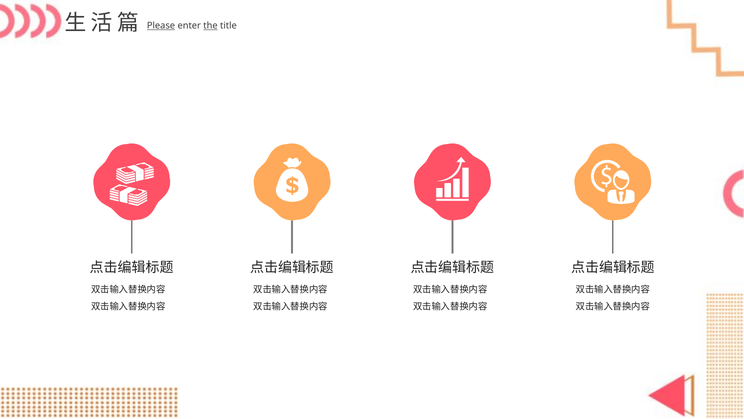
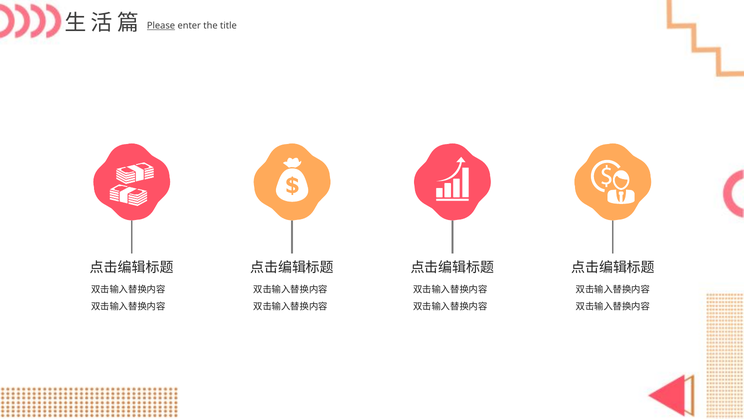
the underline: present -> none (211, 26)
